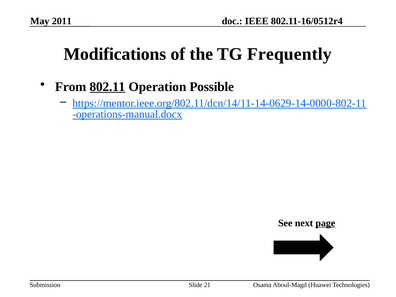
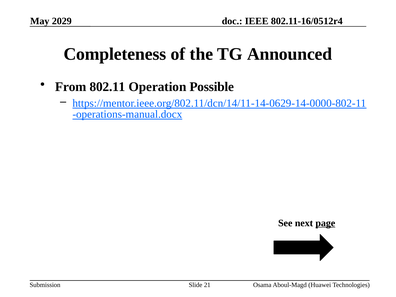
2011: 2011 -> 2029 (62, 21)
Modifications: Modifications -> Completeness (115, 54)
Frequently: Frequently -> Announced (290, 54)
802.11 underline: present -> none (107, 87)
